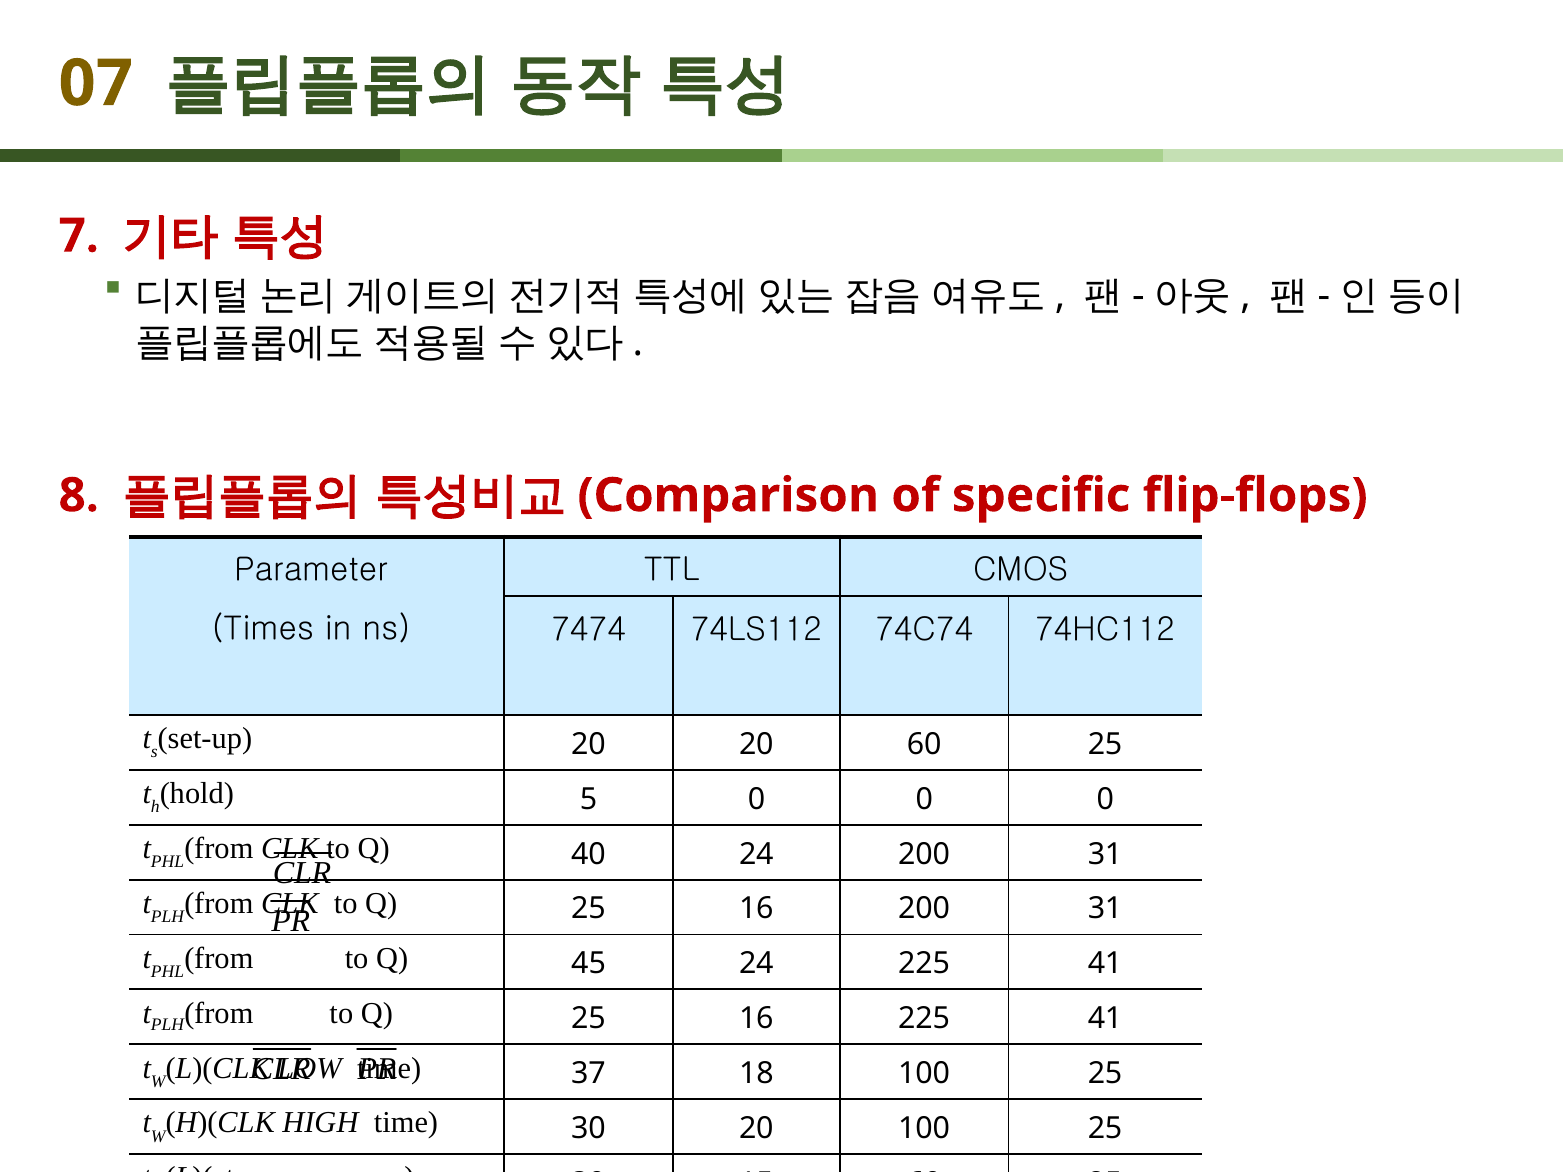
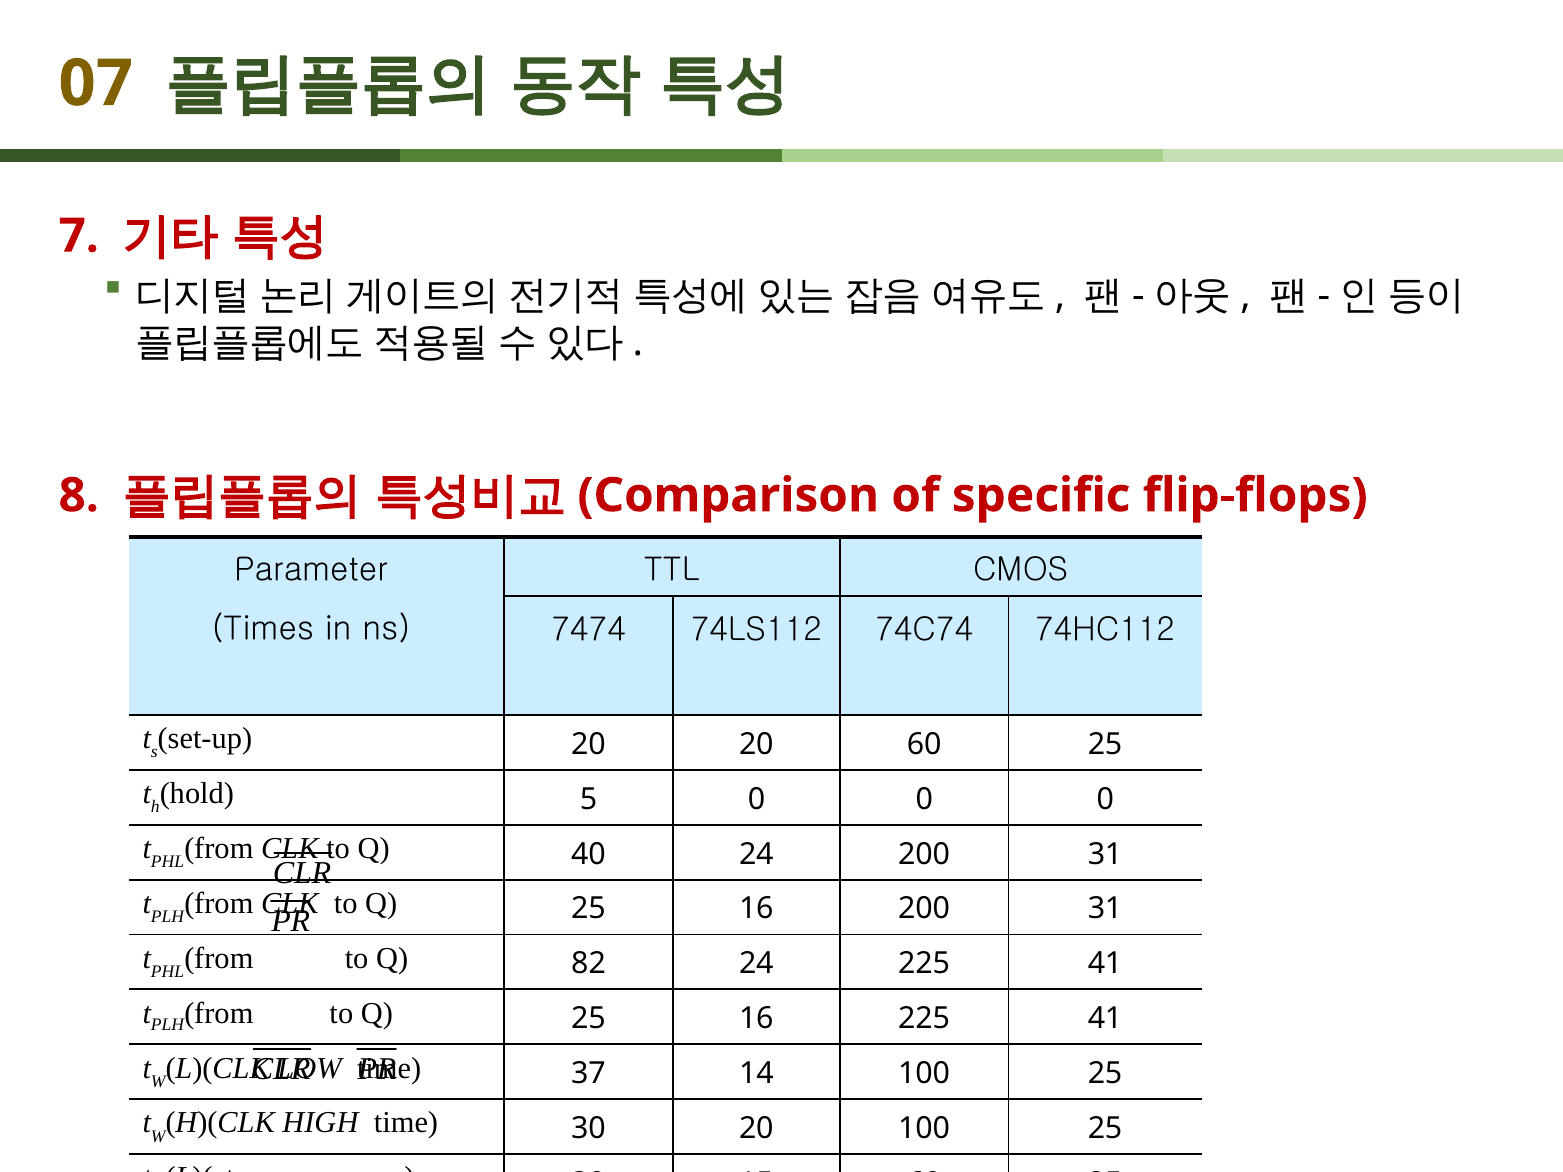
45: 45 -> 82 (589, 964)
18: 18 -> 14 (756, 1074)
